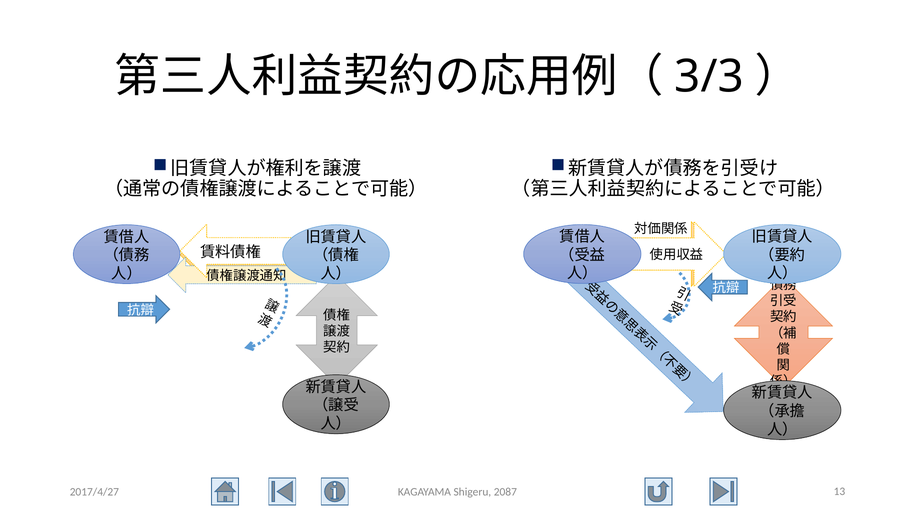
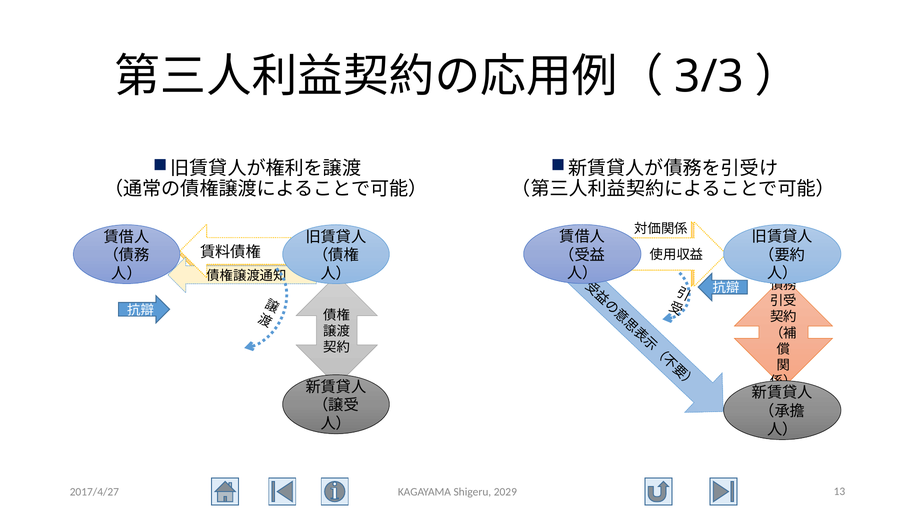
2087: 2087 -> 2029 (505, 492)
